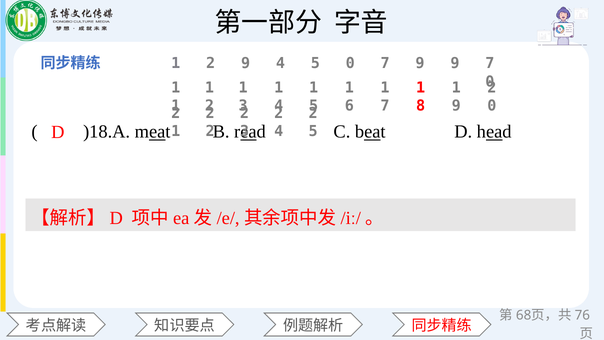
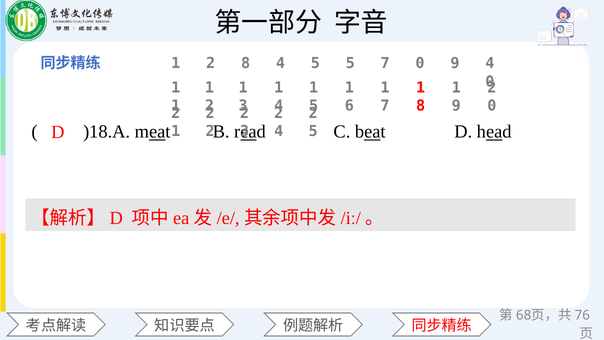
2 9: 9 -> 8 (246, 63)
5 0: 0 -> 5 (350, 63)
7 9: 9 -> 0 (420, 63)
9 7: 7 -> 4 (490, 63)
